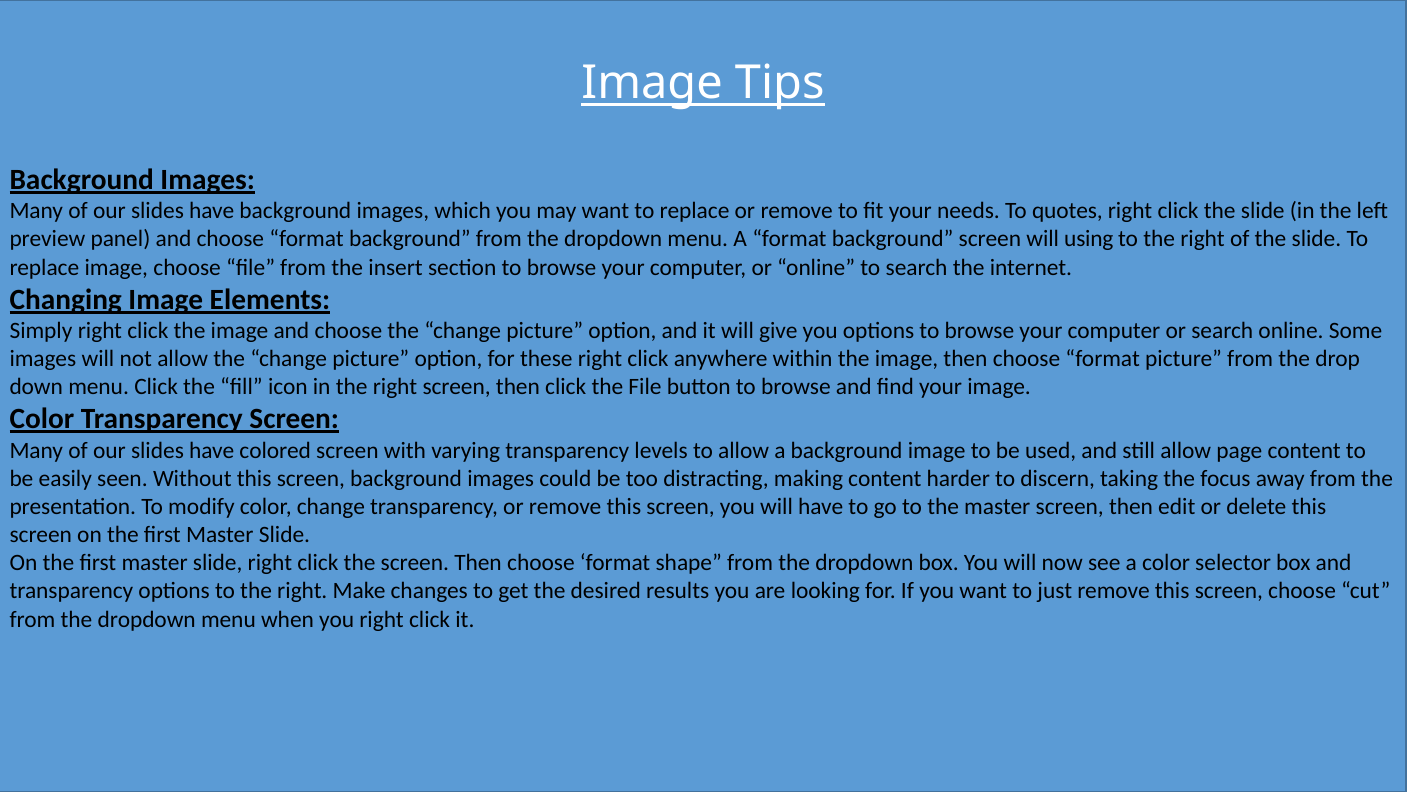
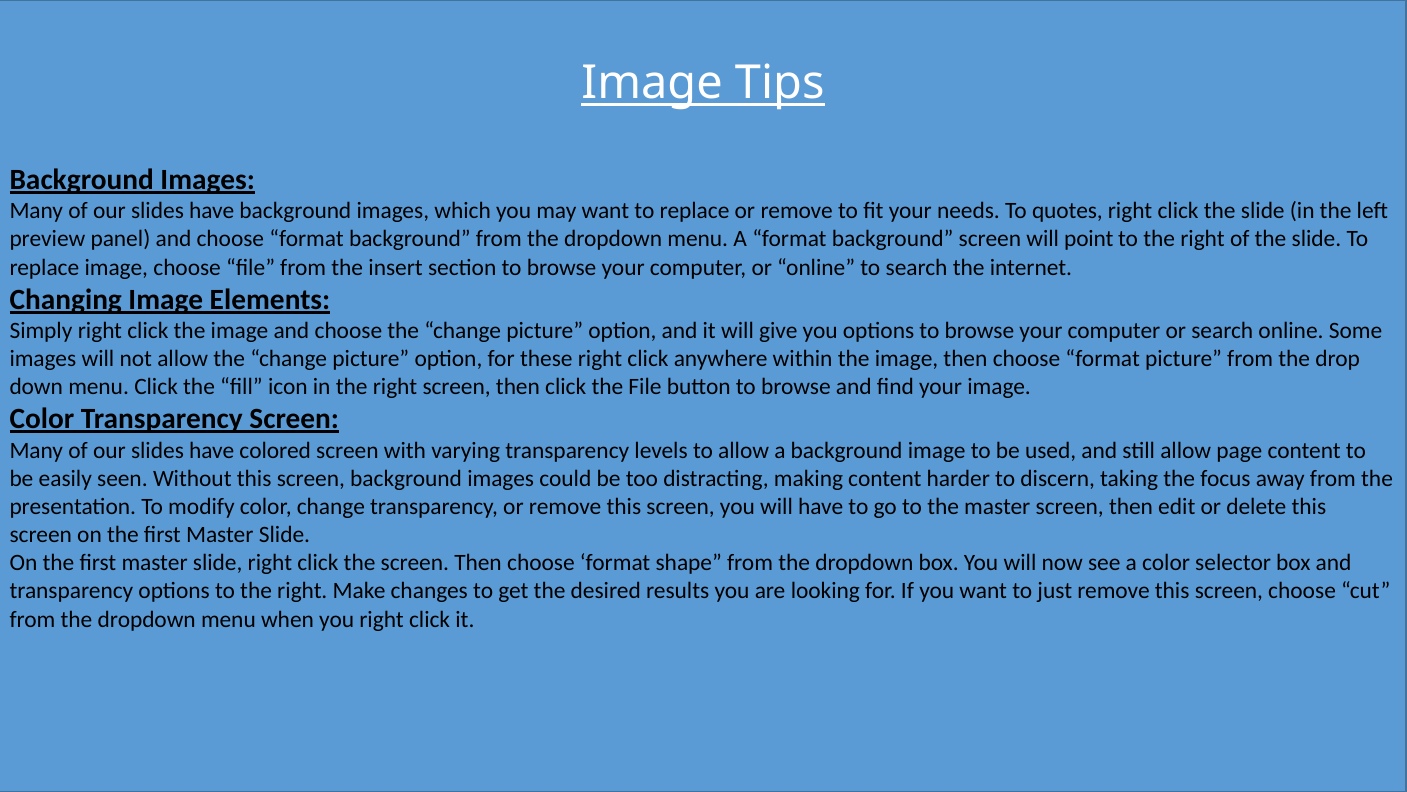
using: using -> point (1089, 239)
